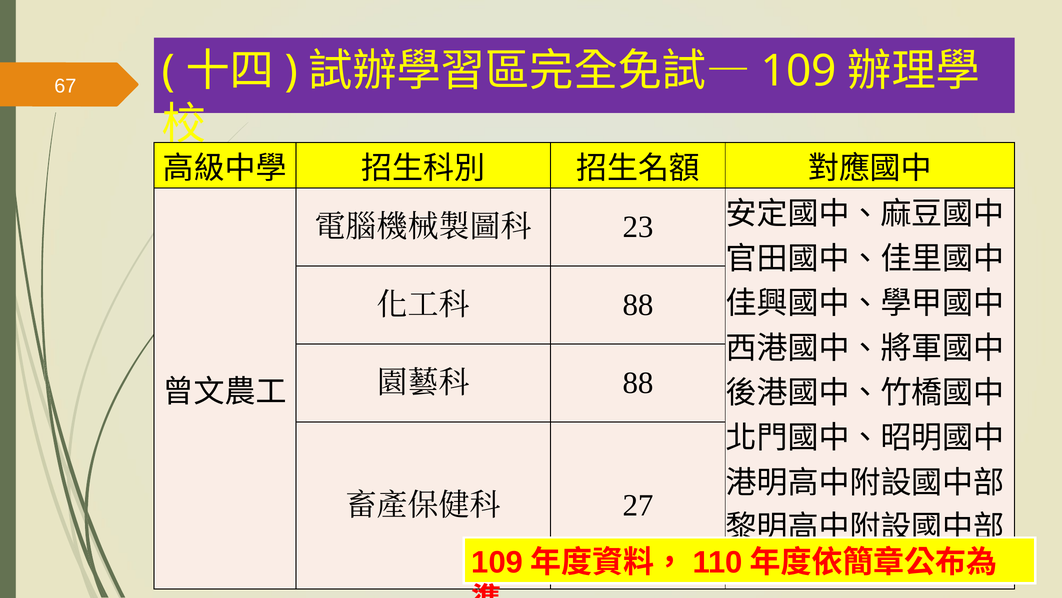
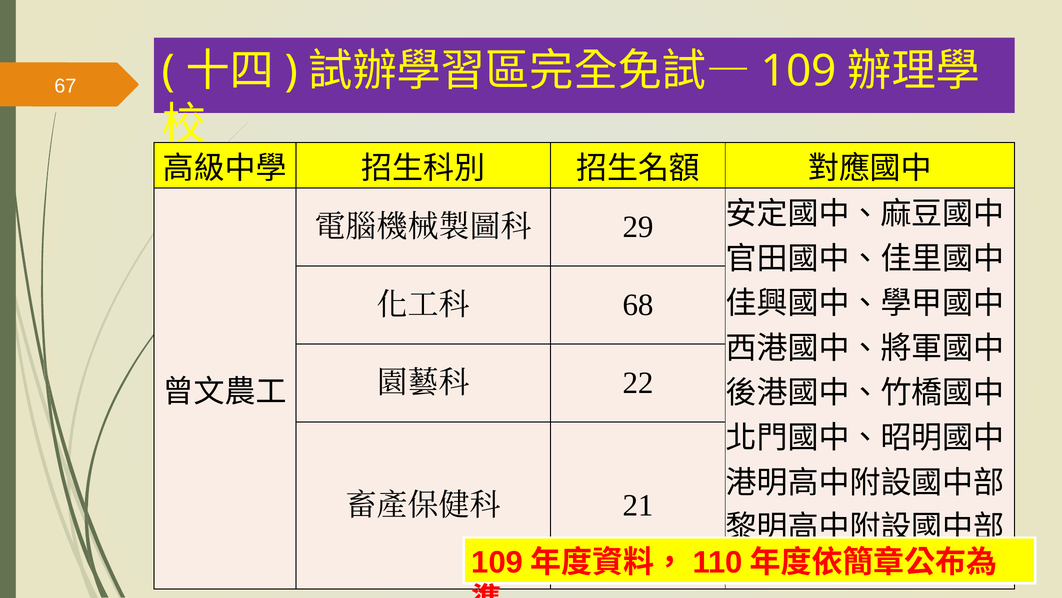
23: 23 -> 29 (638, 227)
88: 88 -> 68 (638, 305)
88: 88 -> 22 (638, 383)
27: 27 -> 21 (638, 505)
